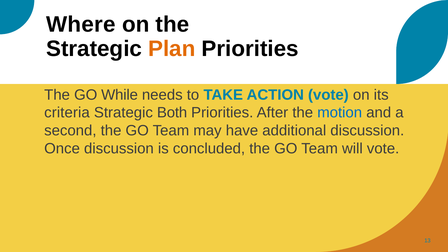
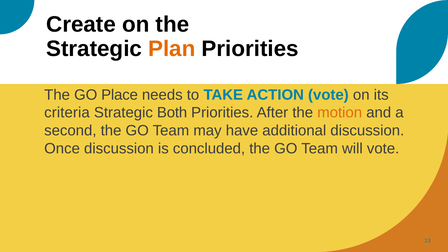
Where: Where -> Create (81, 25)
While: While -> Place (120, 95)
motion colour: blue -> orange (340, 113)
